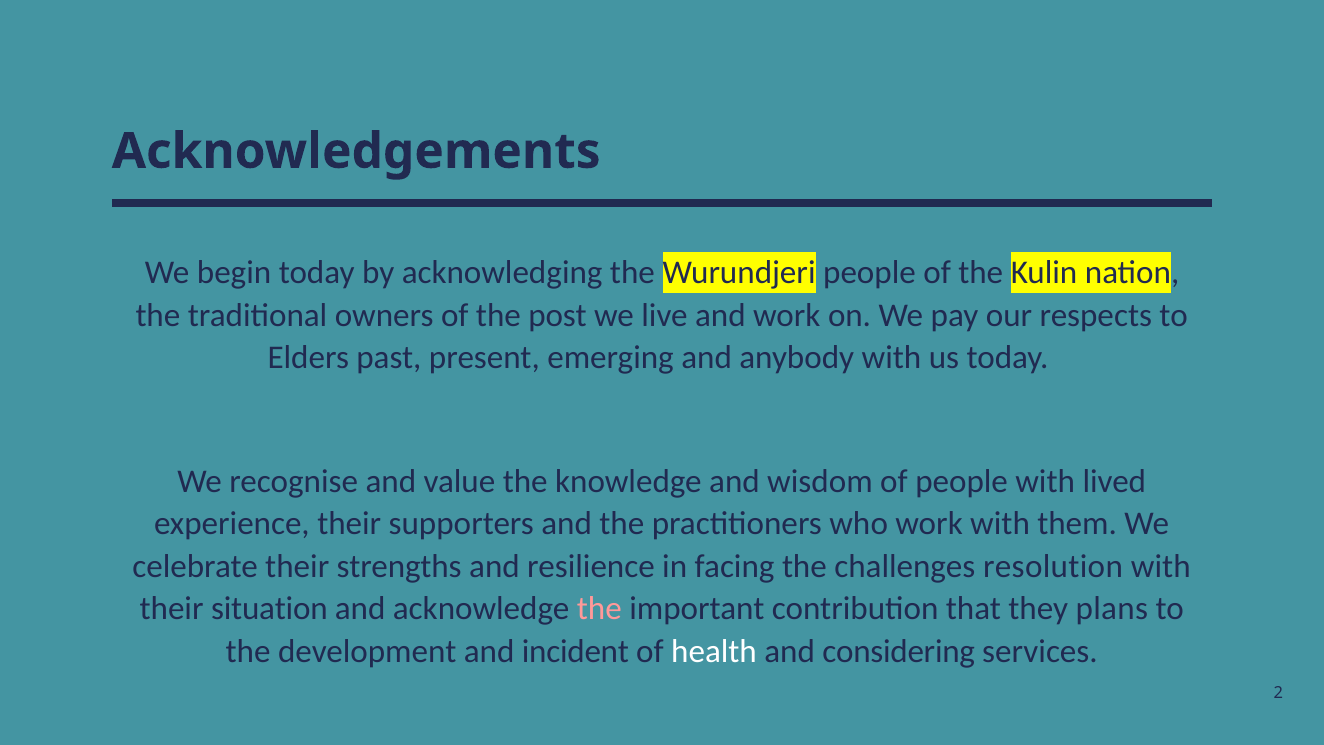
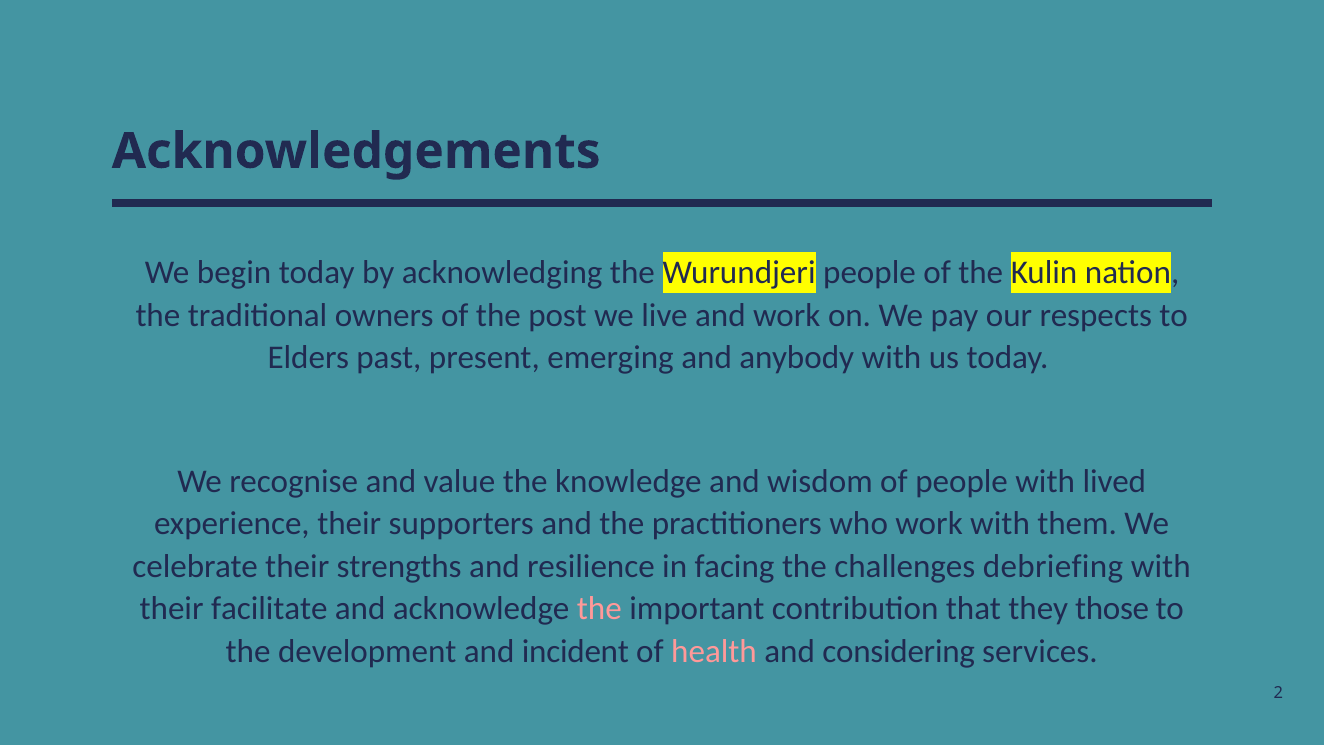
resolution: resolution -> debriefing (1053, 566)
situation: situation -> facilitate (269, 609)
plans: plans -> those (1112, 609)
health colour: white -> pink (714, 651)
